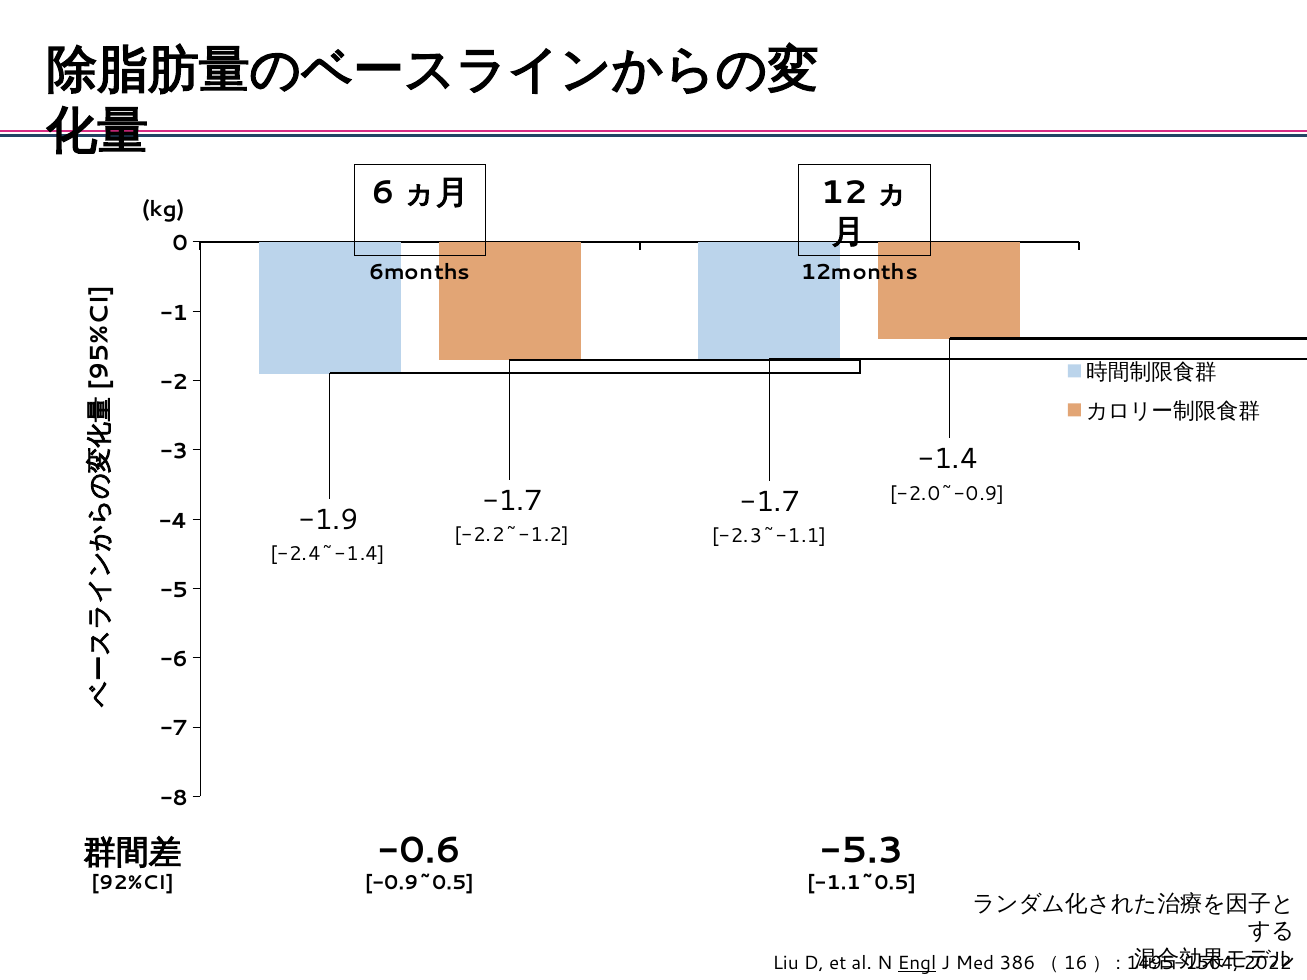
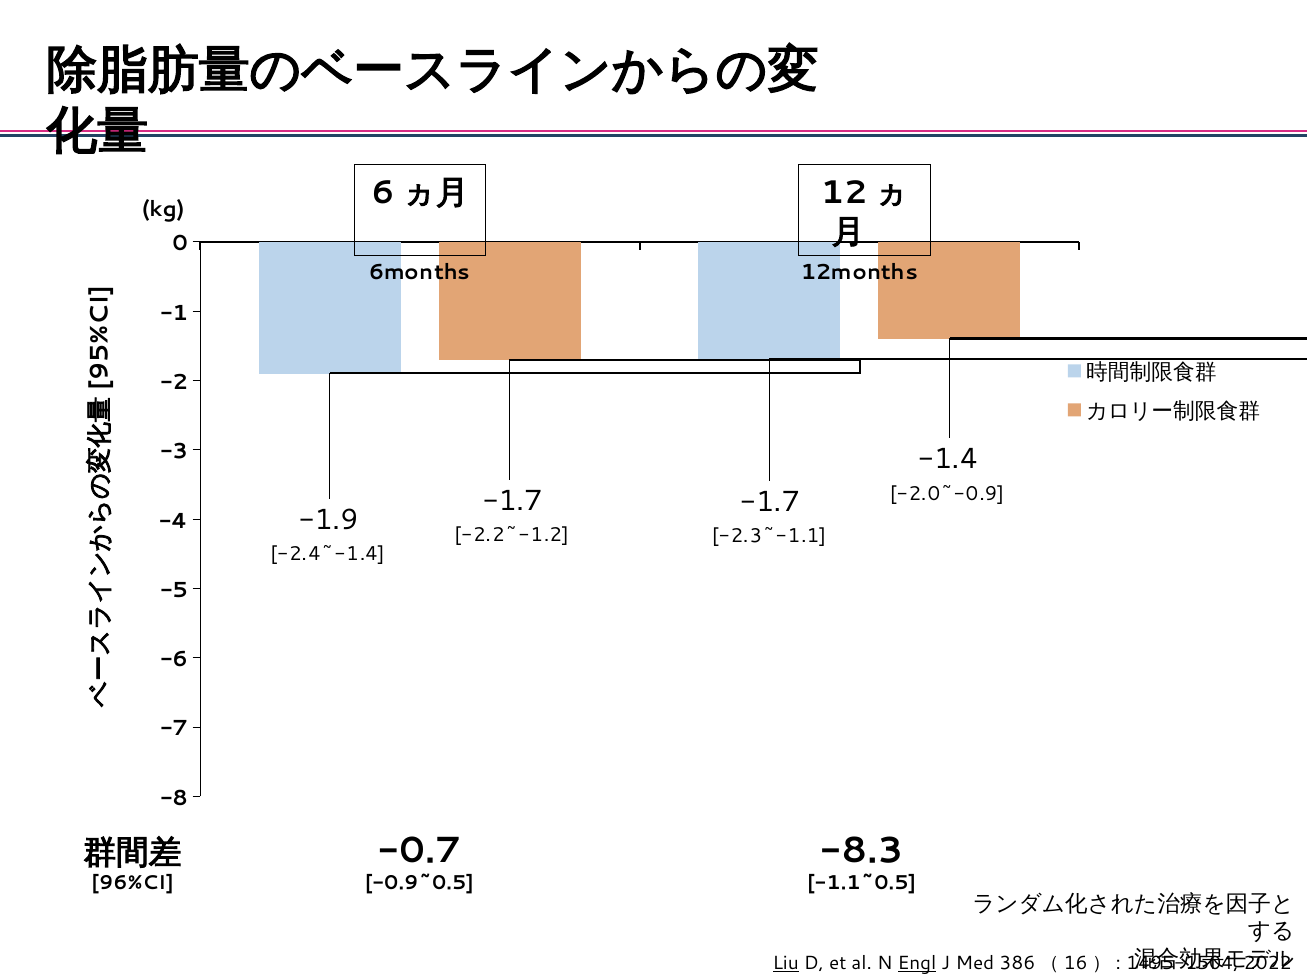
-0.6: -0.6 -> -0.7 (419, 850)
-5.3: -5.3 -> -8.3 (862, 850)
92%CI: 92%CI -> 96%CI (133, 883)
Liu underline: none -> present (786, 964)
